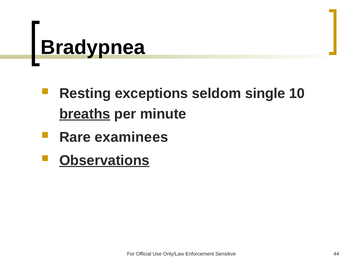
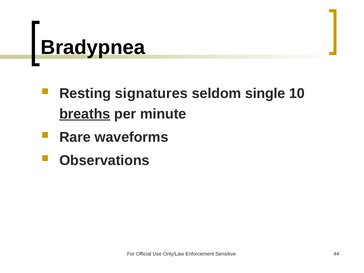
exceptions: exceptions -> signatures (151, 94)
examinees: examinees -> waveforms (131, 137)
Observations underline: present -> none (104, 160)
